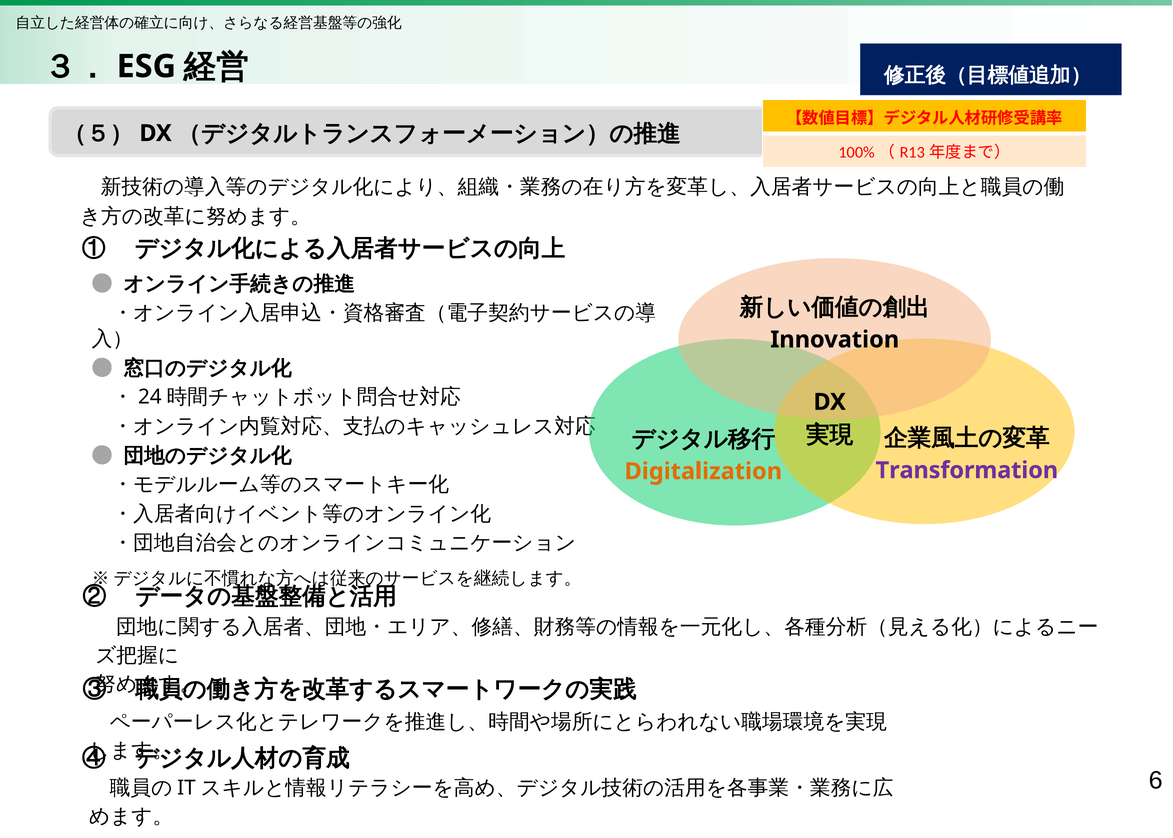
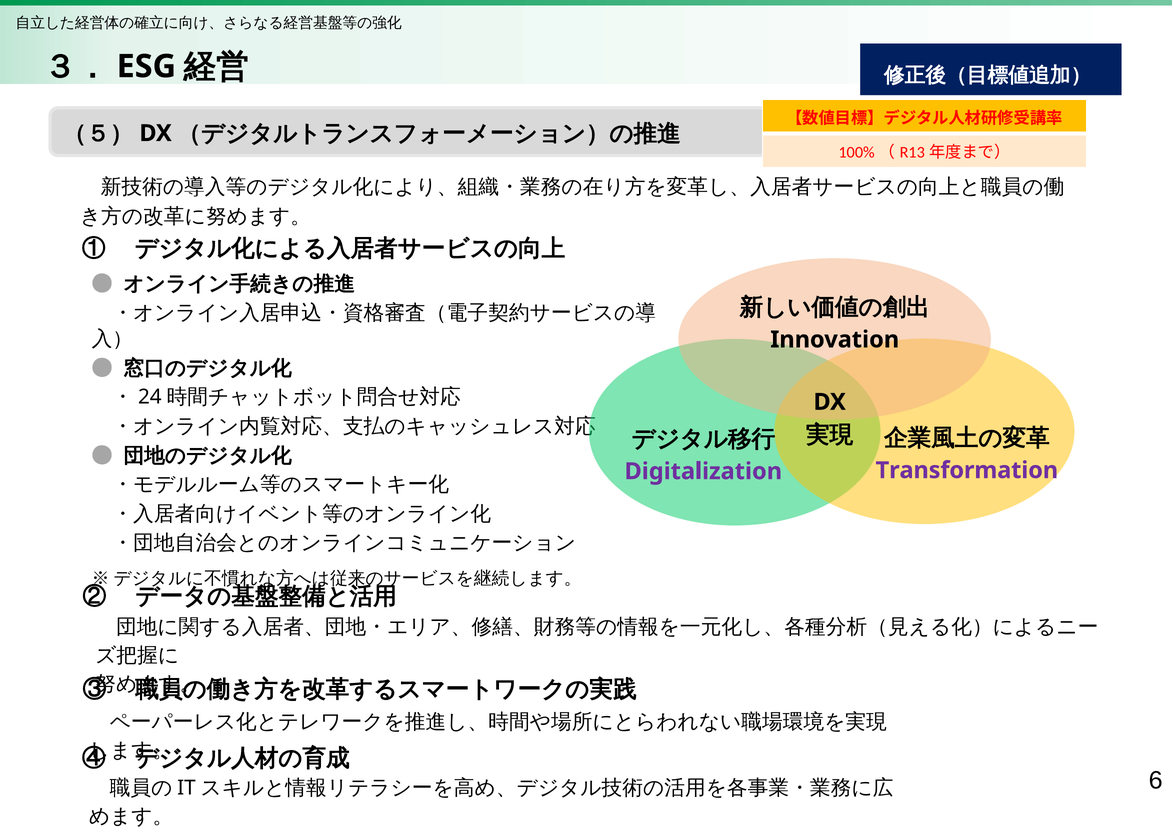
Digitalization colour: orange -> purple (703, 471)
